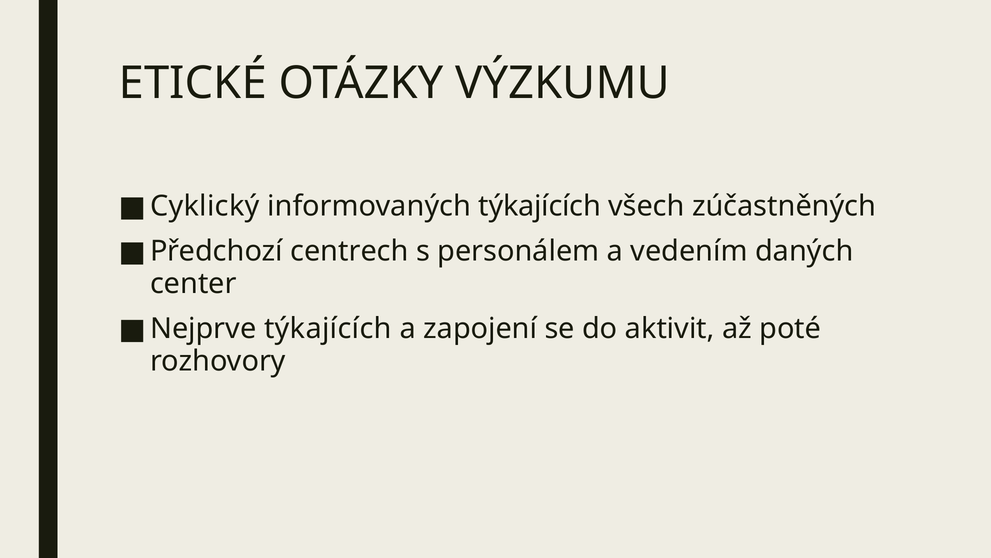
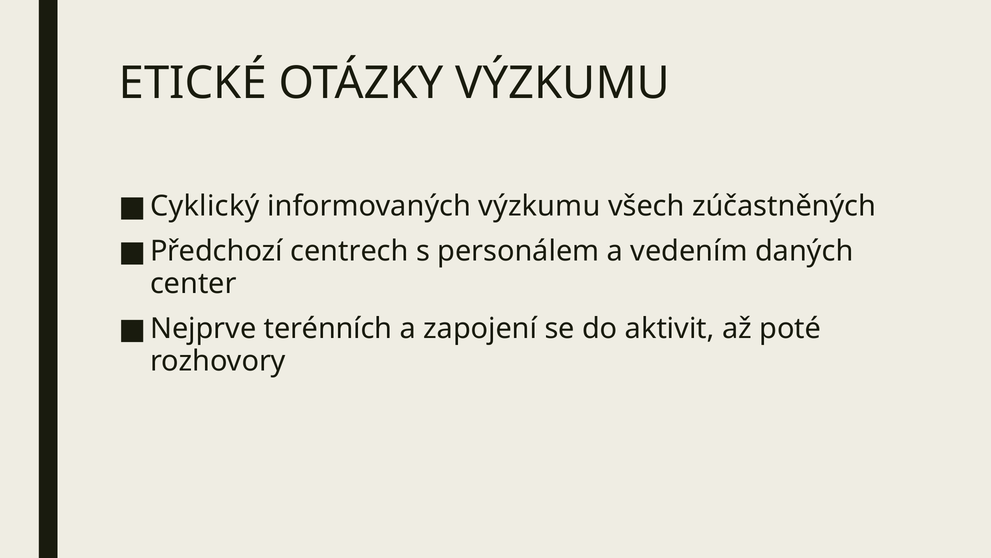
informovaných týkajících: týkajících -> výzkumu (539, 206)
Nejprve týkajících: týkajících -> terénních (328, 328)
